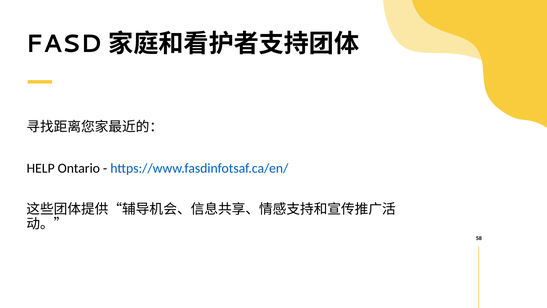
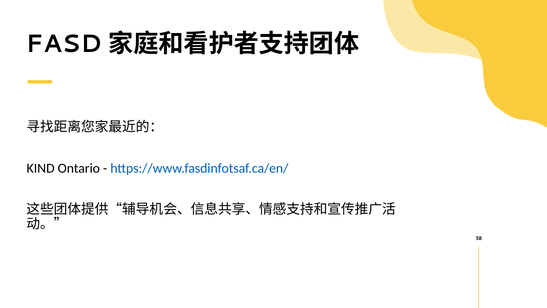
HELP: HELP -> KIND (41, 168)
